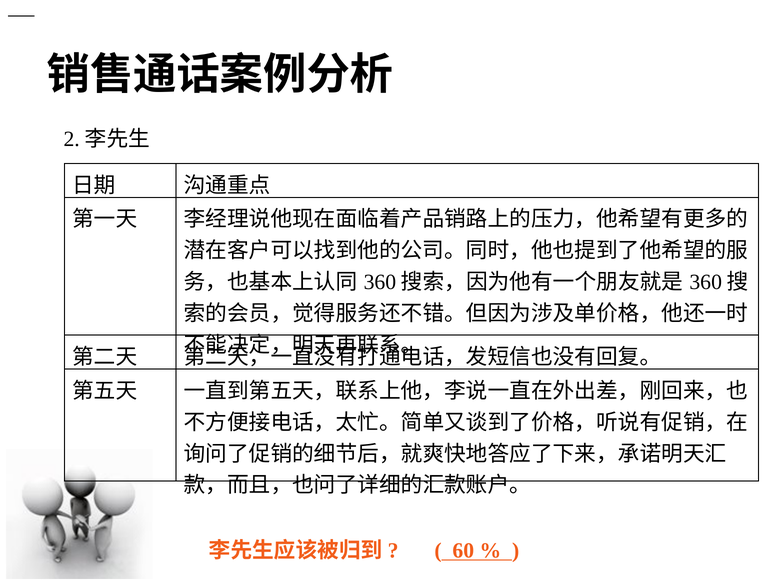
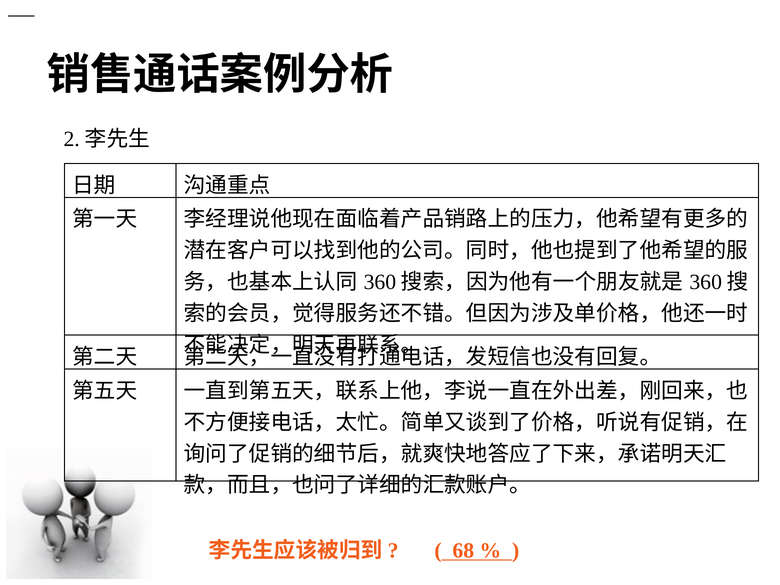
60: 60 -> 68 (463, 550)
